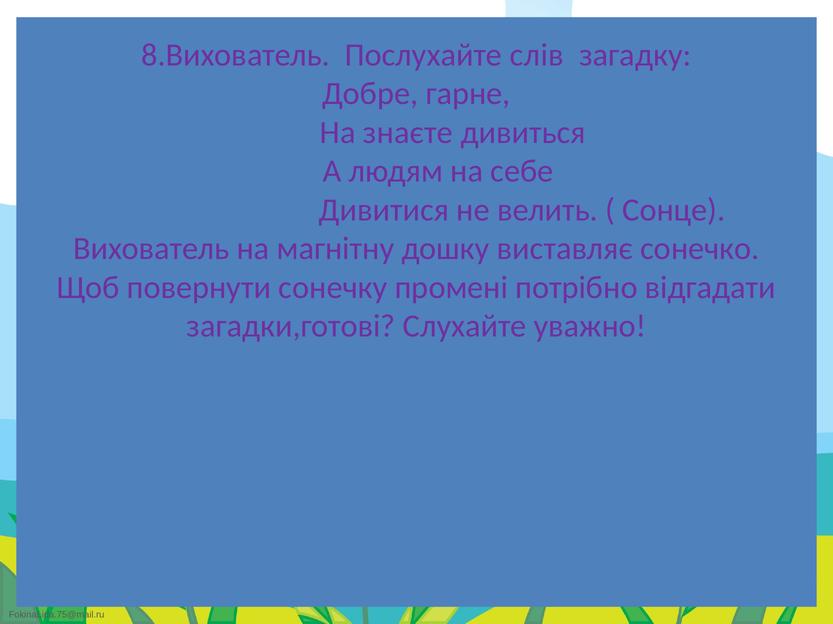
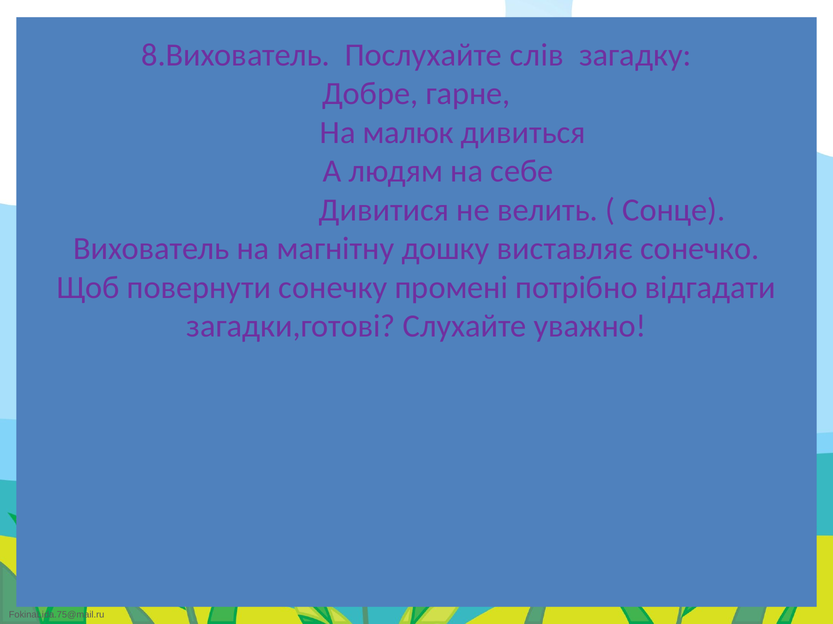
знаєте: знаєте -> малюк (408, 133)
